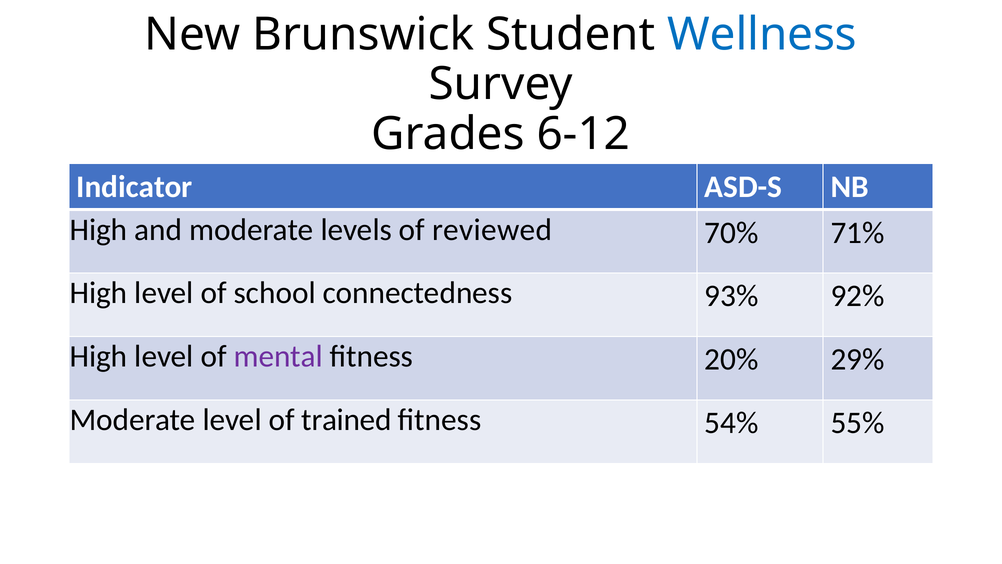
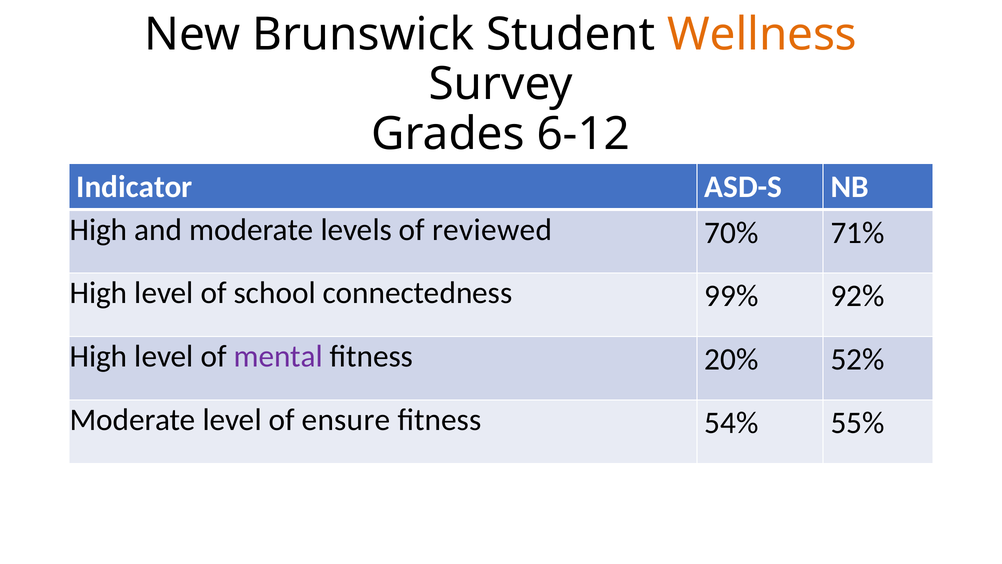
Wellness colour: blue -> orange (762, 35)
93%: 93% -> 99% (731, 296)
29%: 29% -> 52% (858, 359)
trained: trained -> ensure (346, 420)
